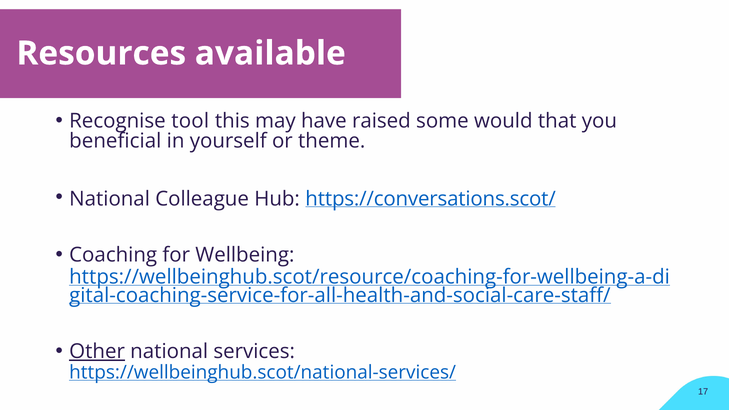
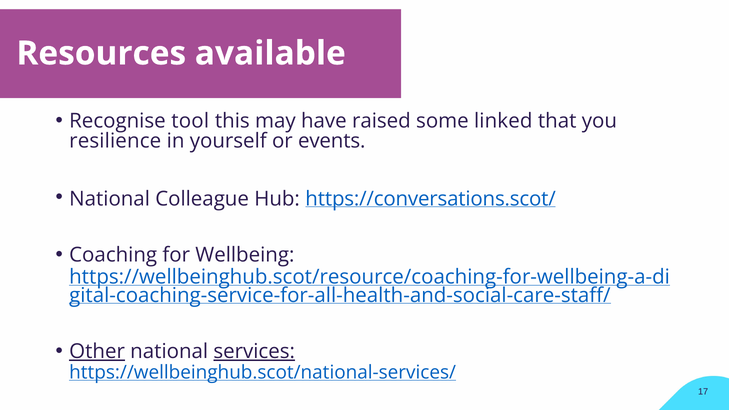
would: would -> linked (503, 121)
beneficial: beneficial -> resilience (115, 141)
theme: theme -> events (332, 141)
services underline: none -> present (254, 352)
